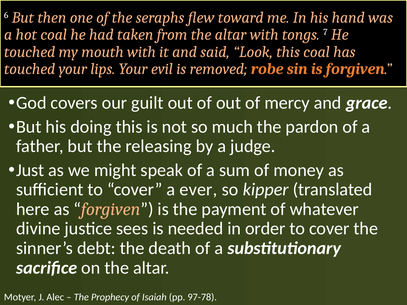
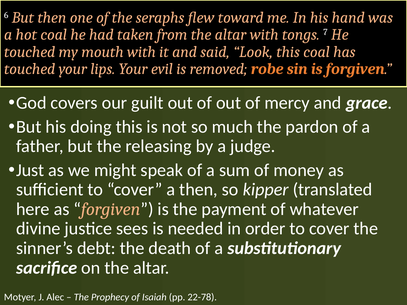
a ever: ever -> then (199, 190)
97-78: 97-78 -> 22-78 (202, 298)
